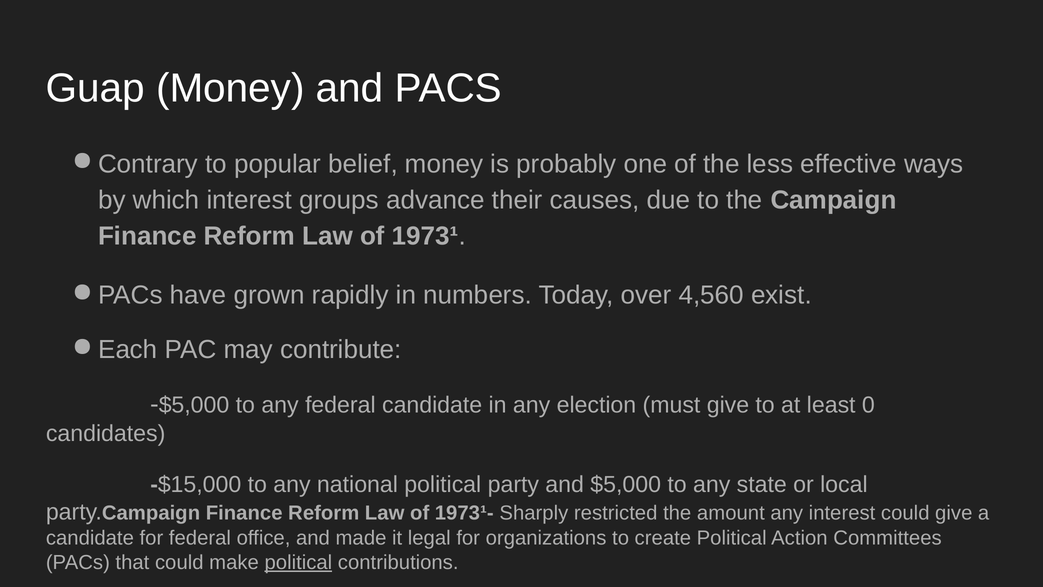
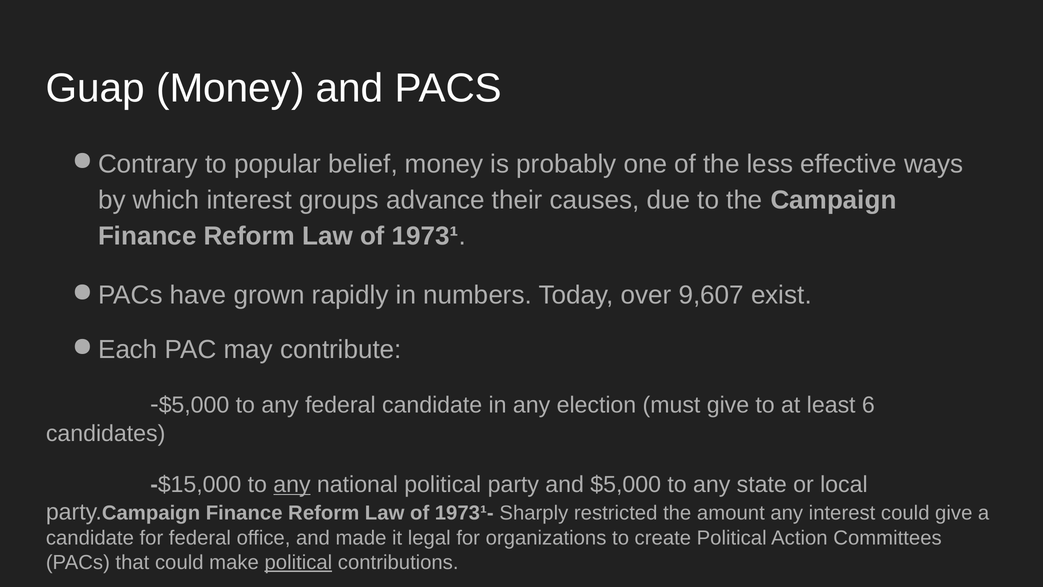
4,560: 4,560 -> 9,607 (711, 295)
0: 0 -> 6 (868, 405)
any underline: none -> present (292, 484)
